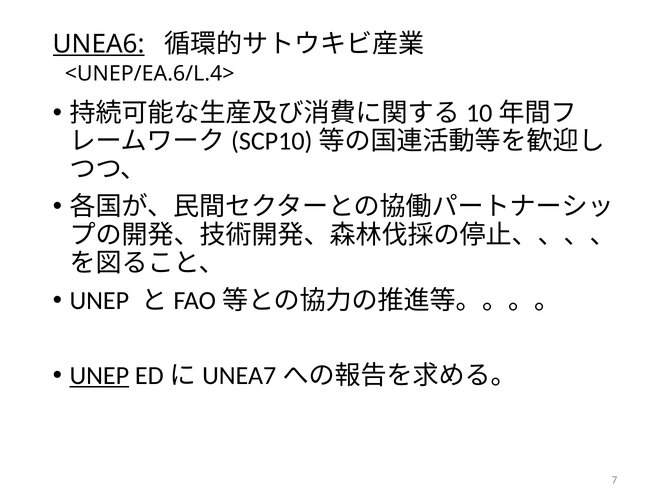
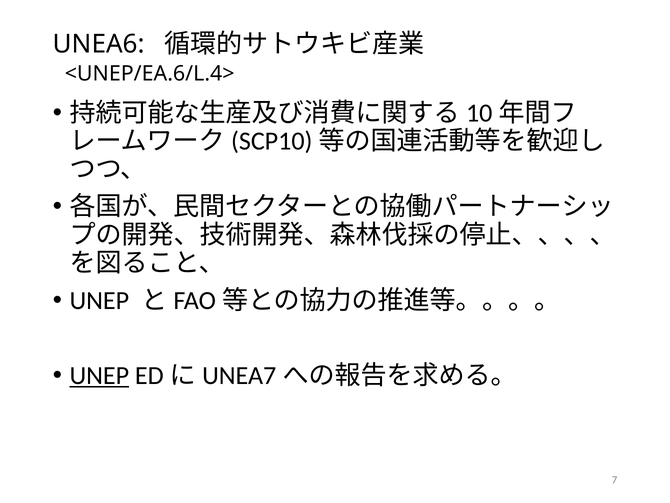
UNEA6 underline: present -> none (99, 44)
